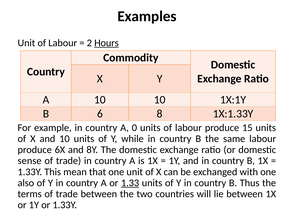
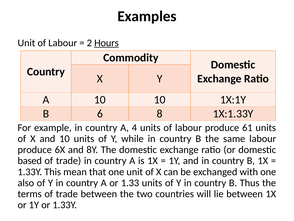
0: 0 -> 4 (134, 127)
15: 15 -> 61 (247, 127)
sense: sense -> based (30, 160)
1.33 underline: present -> none (130, 182)
